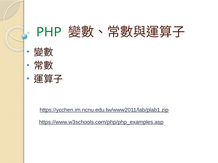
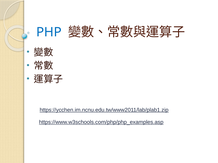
PHP colour: green -> blue (49, 32)
